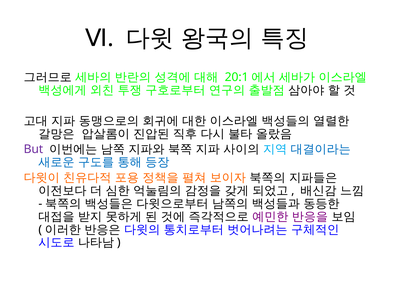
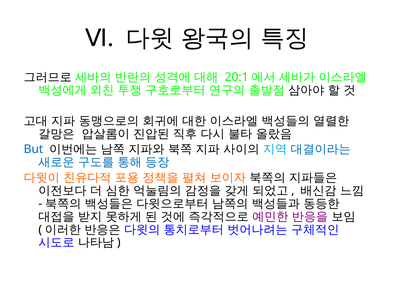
But colour: purple -> blue (33, 150)
